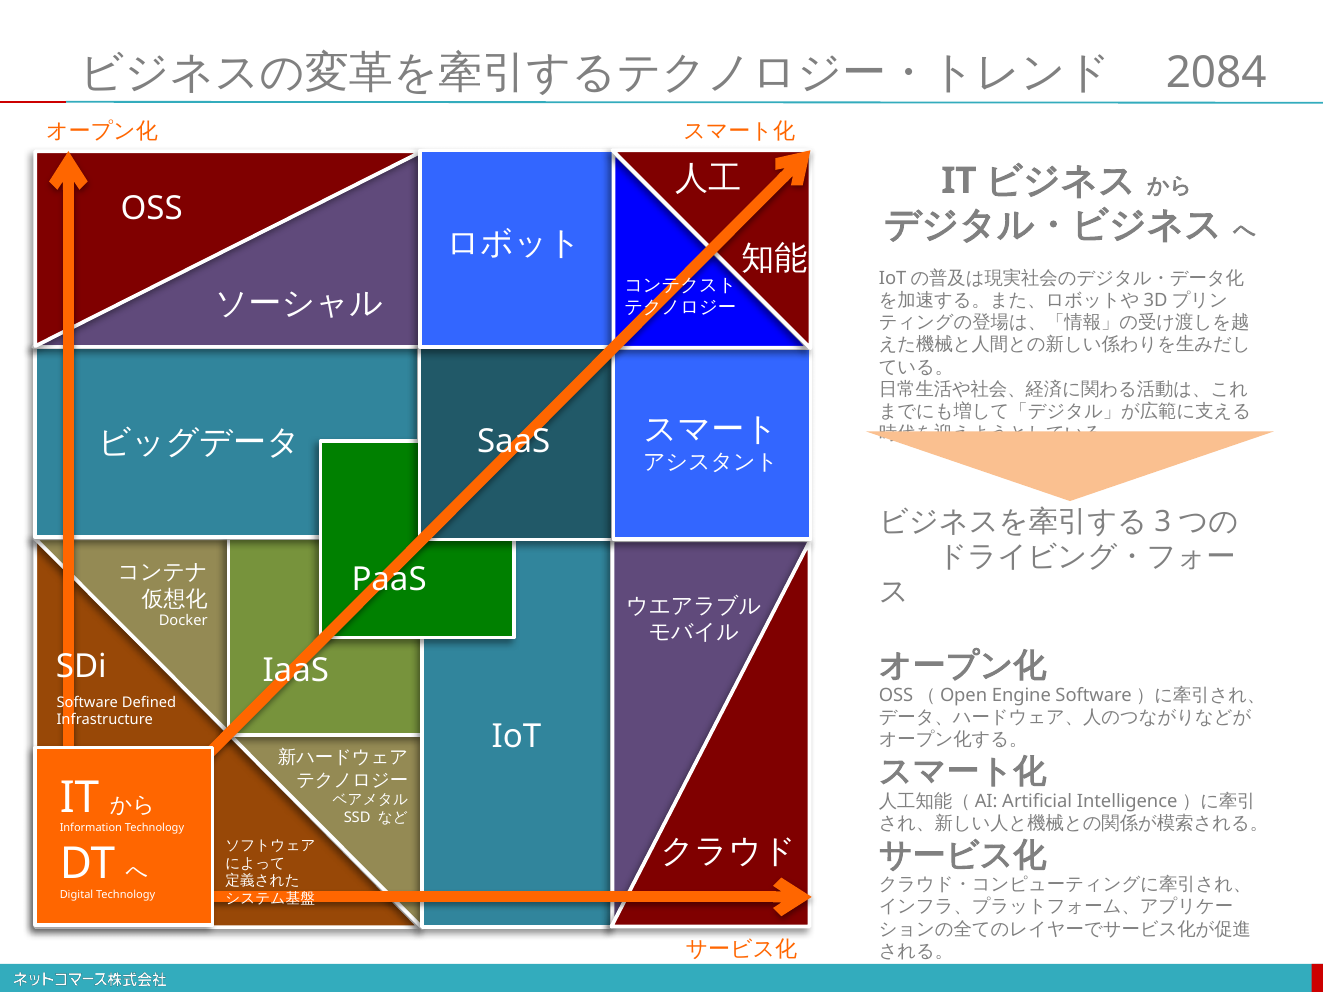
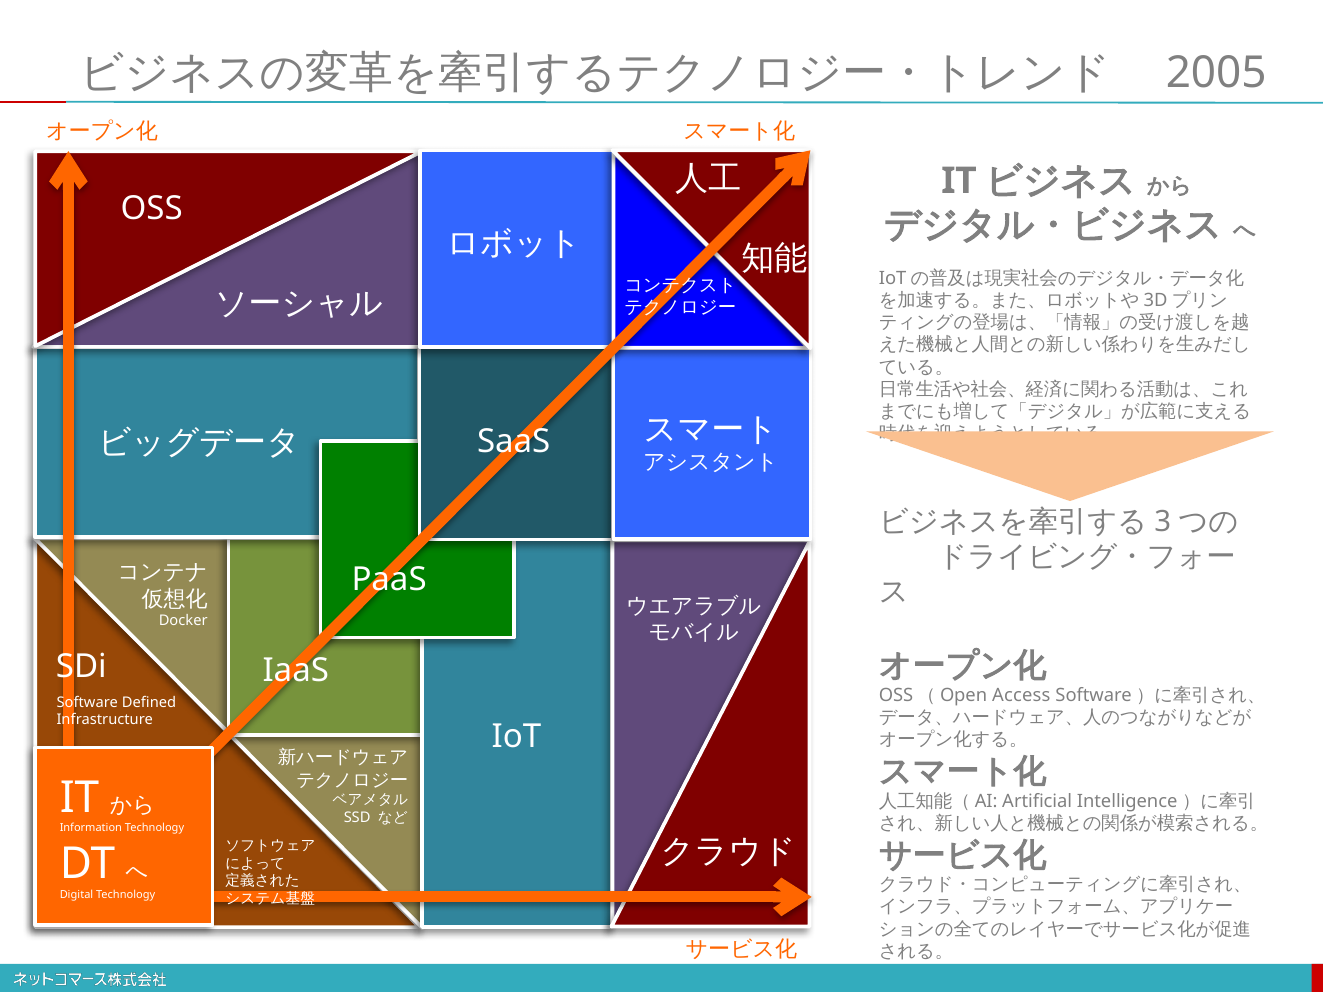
2084: 2084 -> 2005 (1216, 73)
Engine: Engine -> Access (1021, 695)
